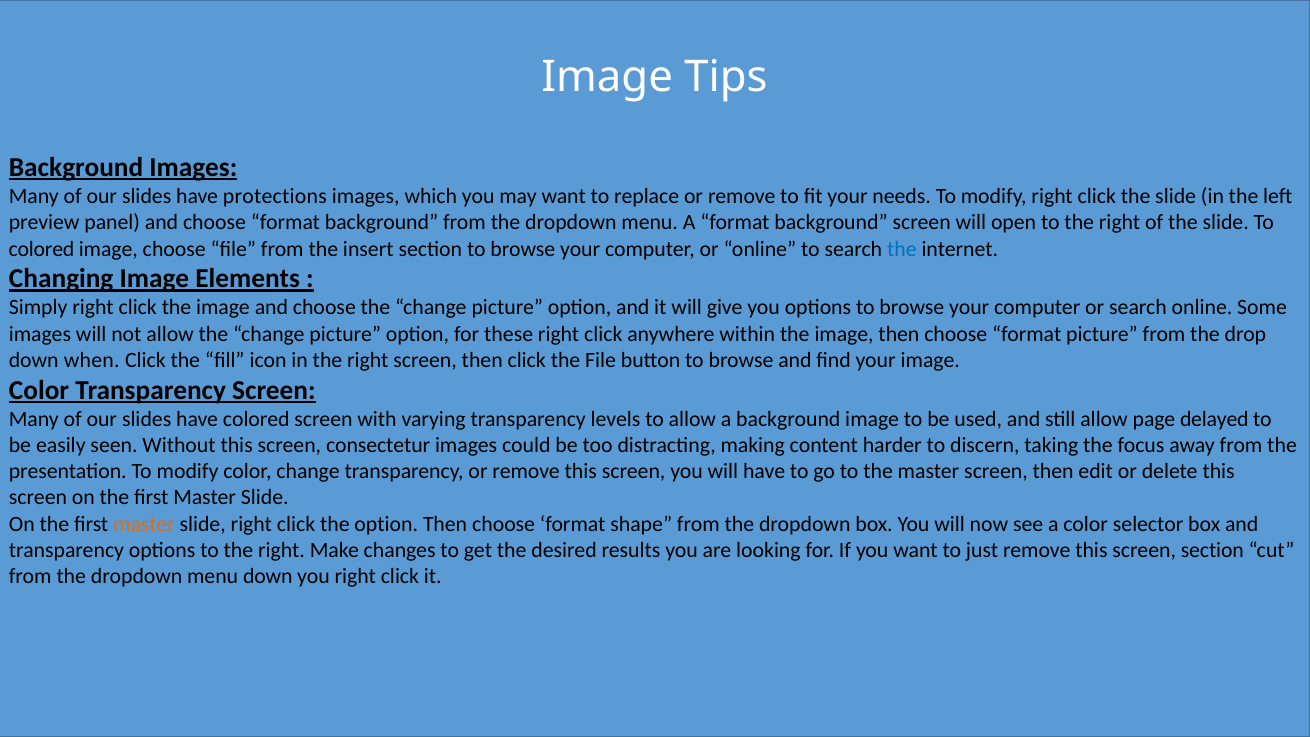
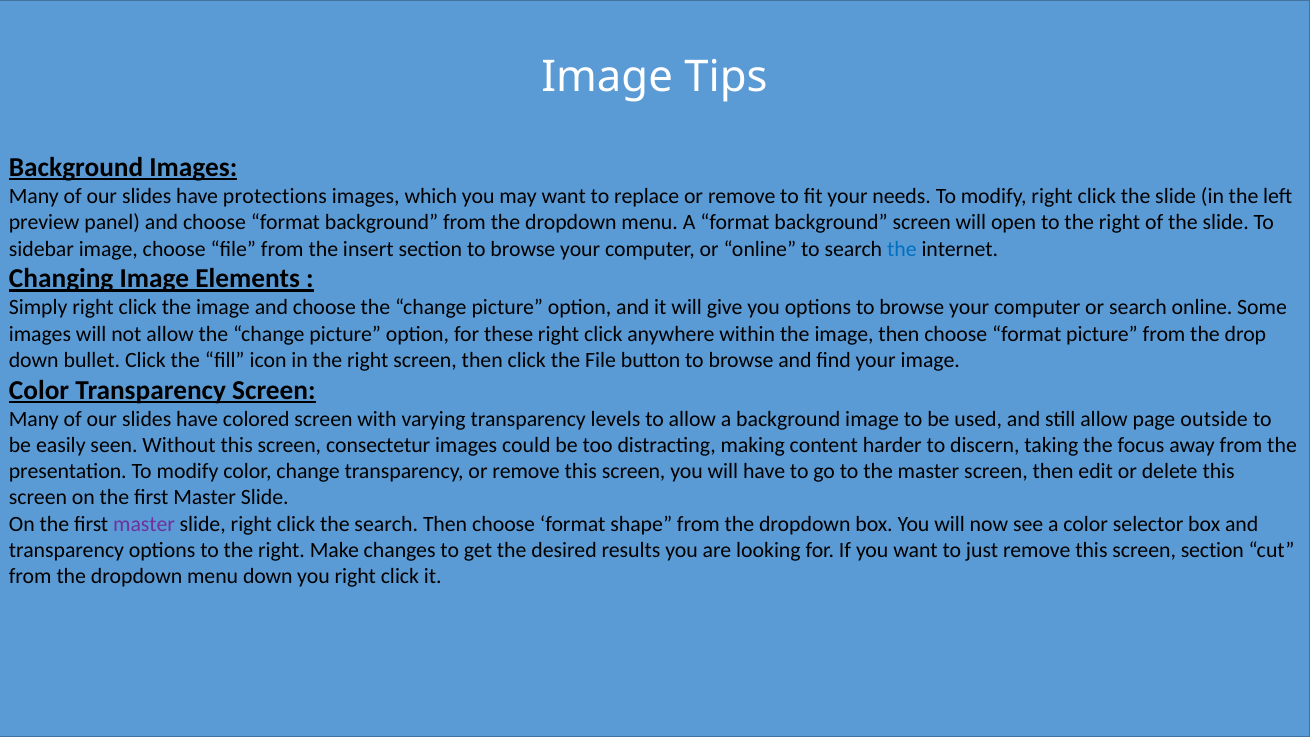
colored: colored -> sidebar (41, 249)
when: when -> bullet (92, 360)
delayed: delayed -> outside (1214, 419)
master colour: orange -> purple (144, 524)
the option: option -> search (386, 524)
